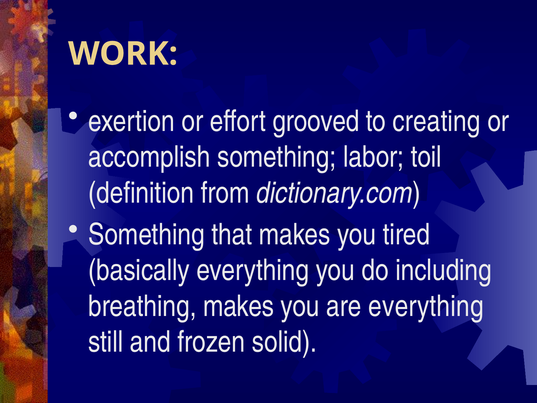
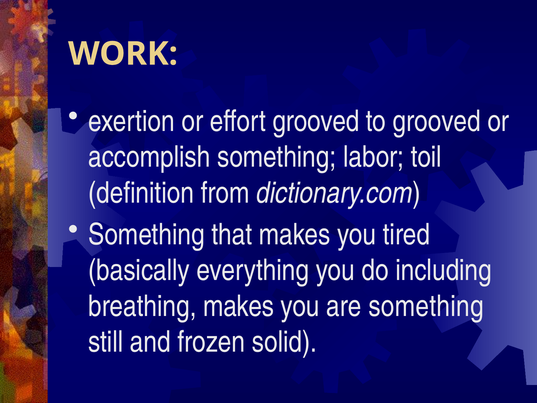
to creating: creating -> grooved (437, 121)
are everything: everything -> something (426, 306)
